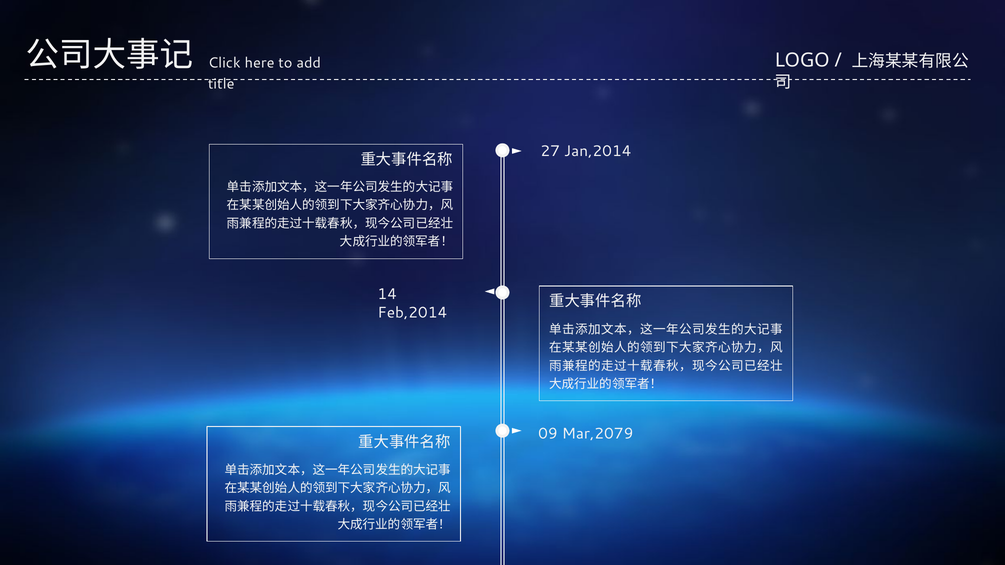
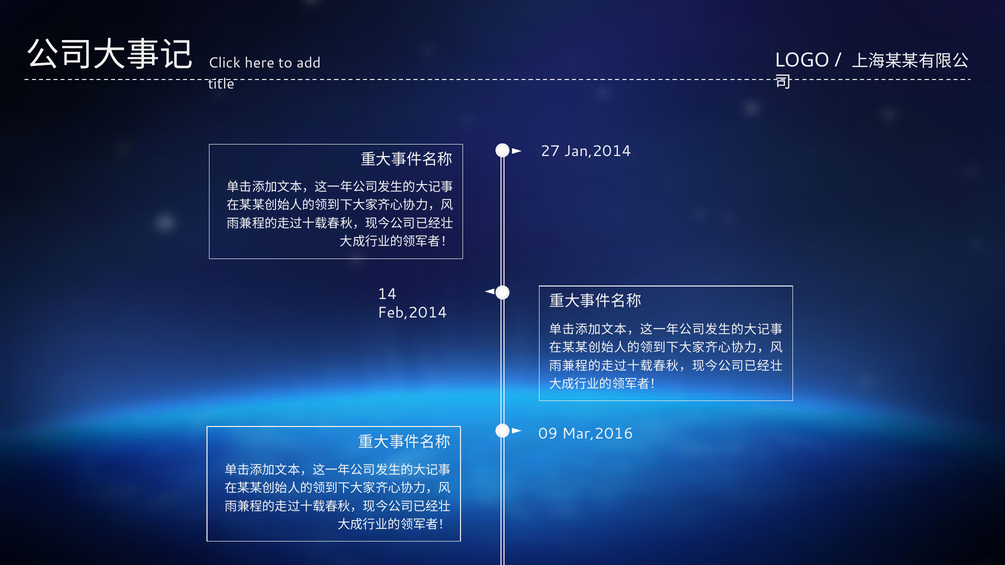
Mar,2079: Mar,2079 -> Mar,2016 (598, 434)
